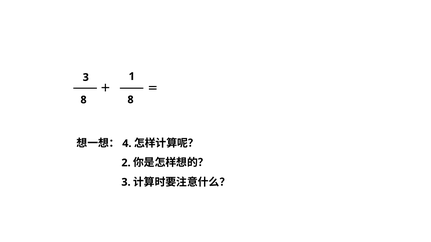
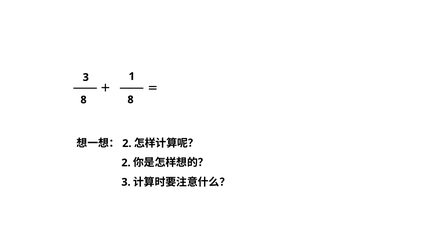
4: 4 -> 2 (127, 144)
